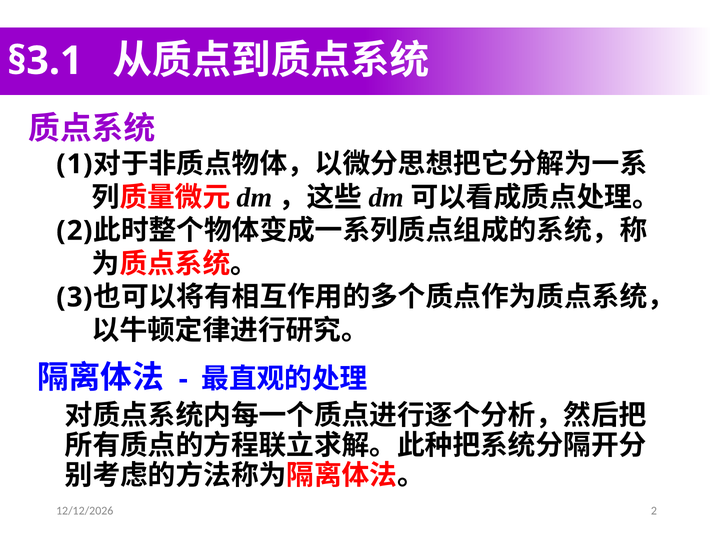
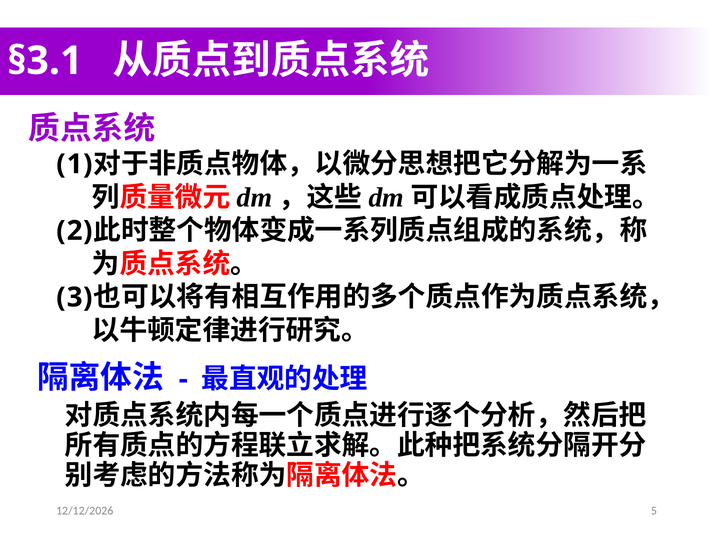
2: 2 -> 5 (654, 511)
